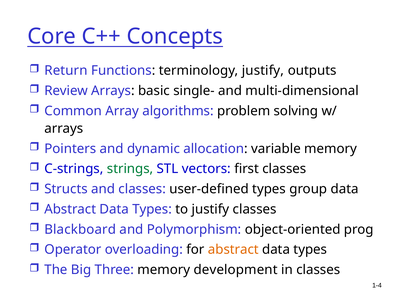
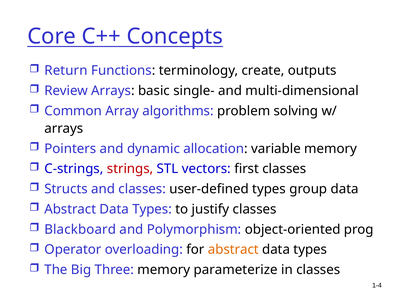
terminology justify: justify -> create (263, 71)
strings colour: green -> red (130, 169)
development: development -> parameterize (236, 270)
